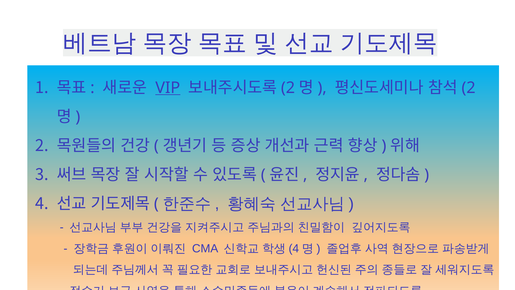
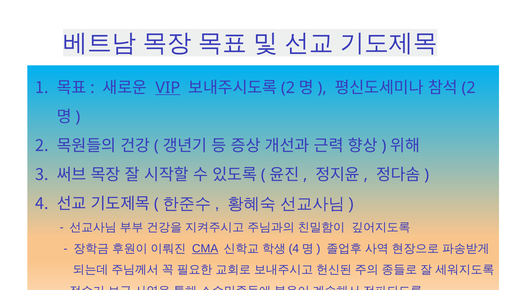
CMA underline: none -> present (205, 248)
